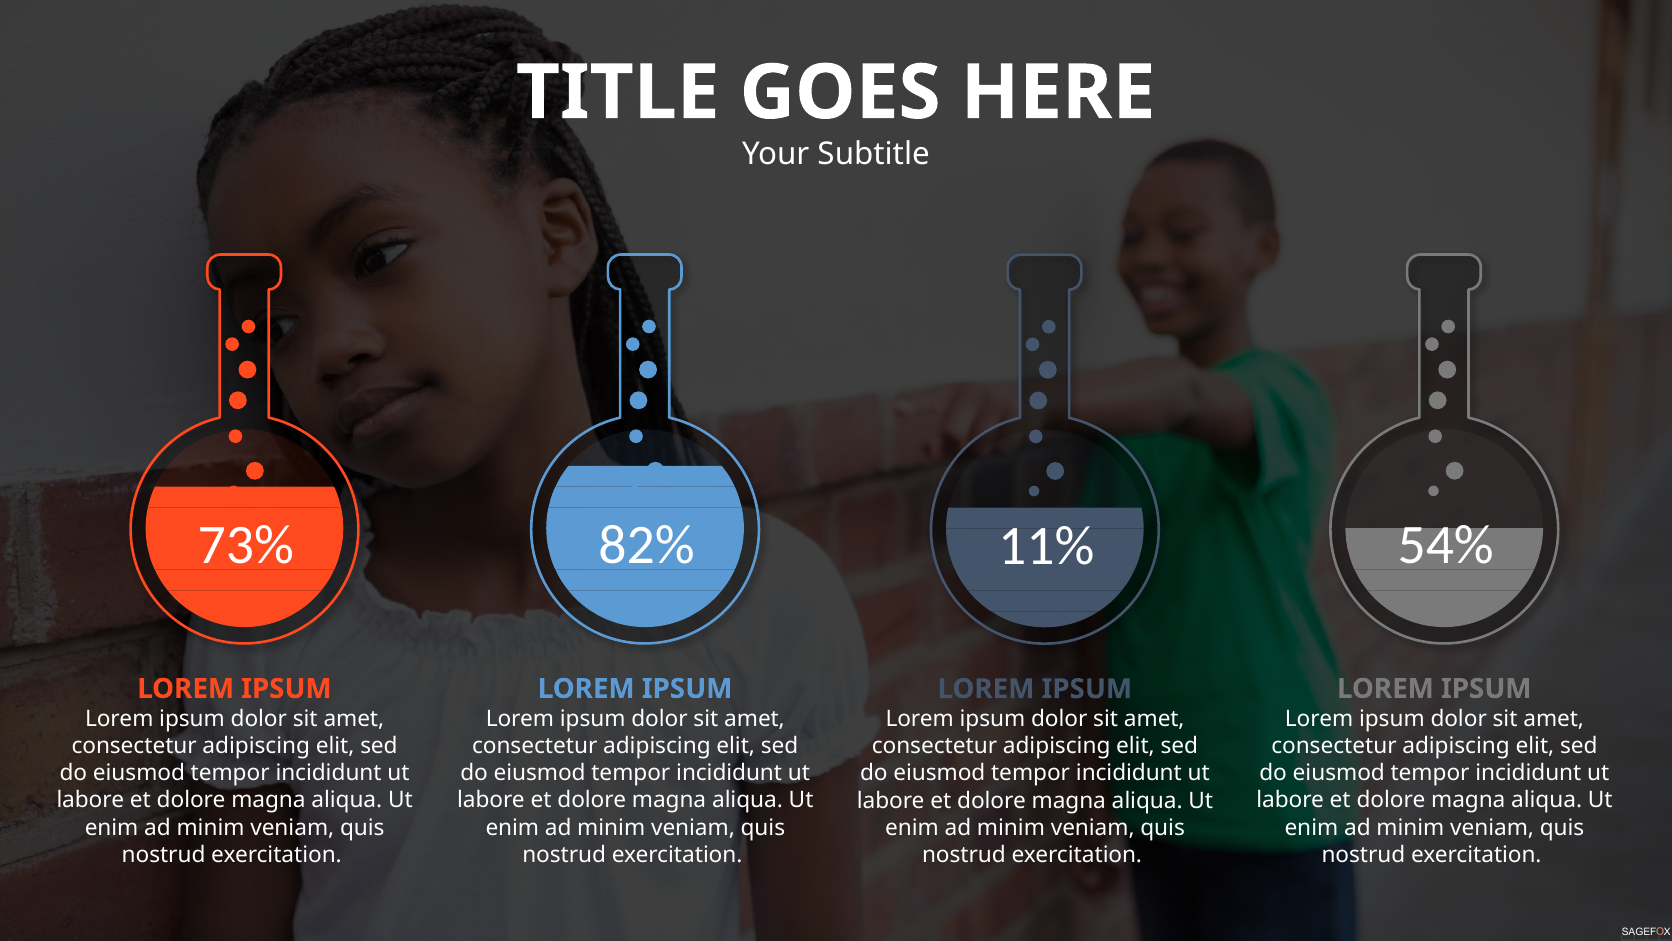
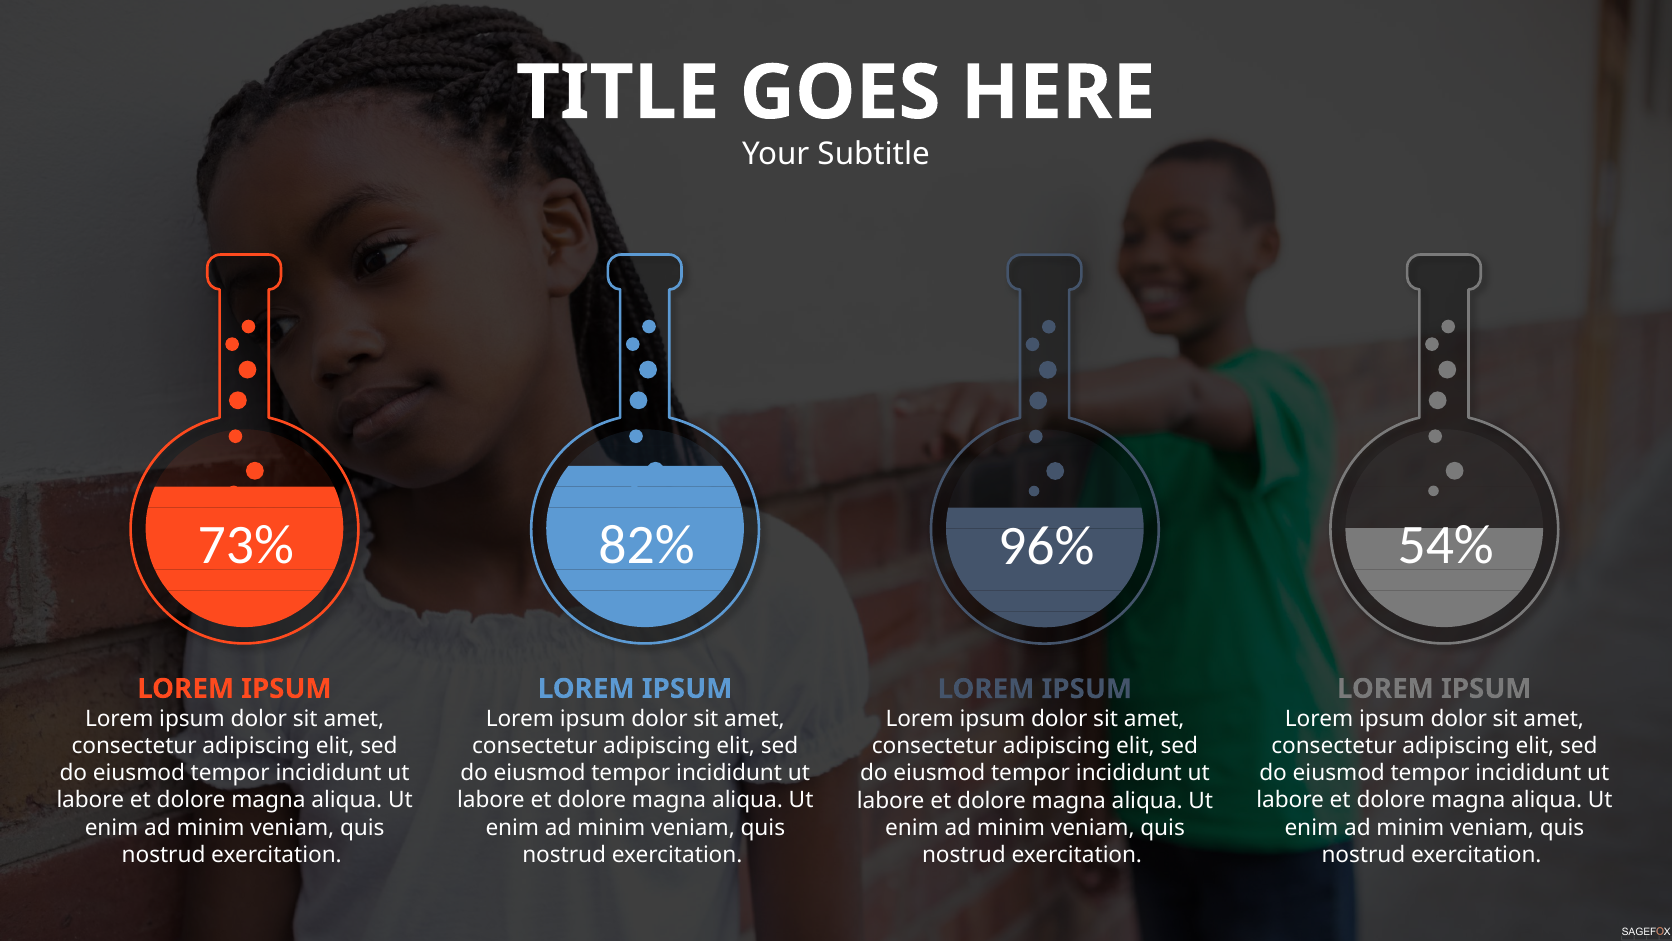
11%: 11% -> 96% (1046, 545)
